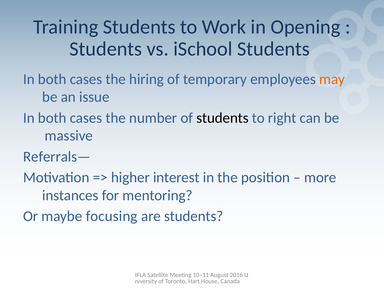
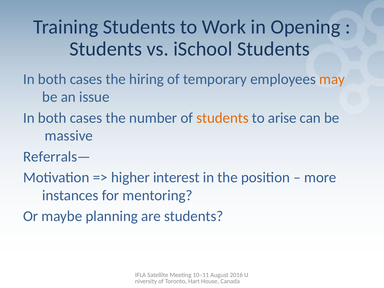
students colour: black -> orange (222, 118)
right: right -> arise (282, 118)
focusing: focusing -> planning (112, 216)
